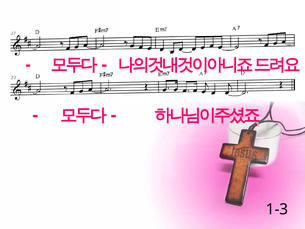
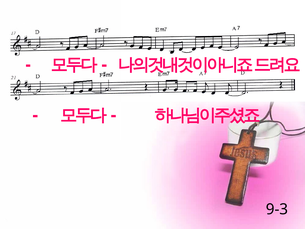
1-3: 1-3 -> 9-3 (277, 209)
